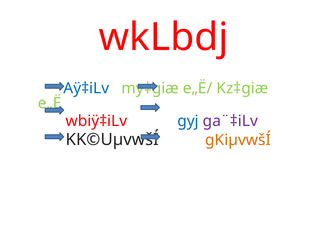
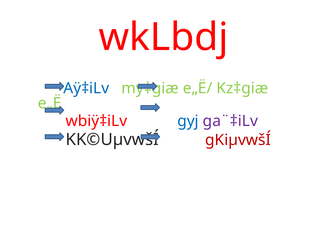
gKiµvwšÍ colour: orange -> red (238, 140)
